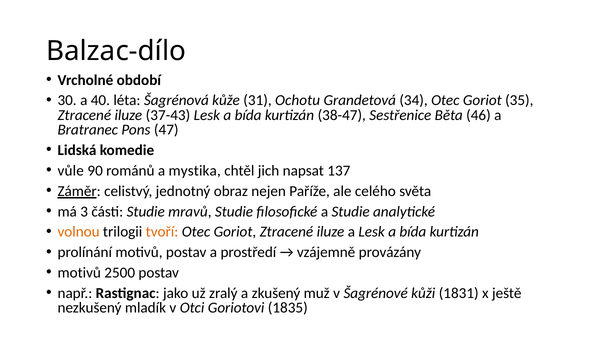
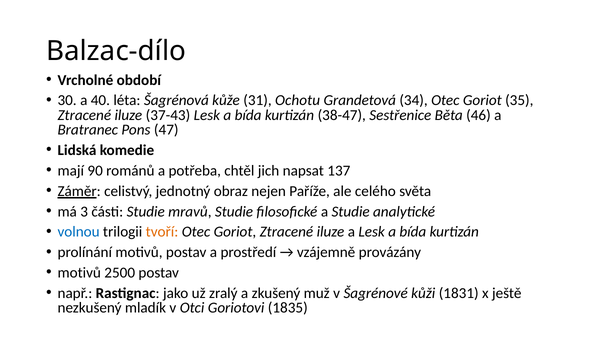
vůle: vůle -> mají (71, 171)
mystika: mystika -> potřeba (195, 171)
volnou colour: orange -> blue (79, 232)
